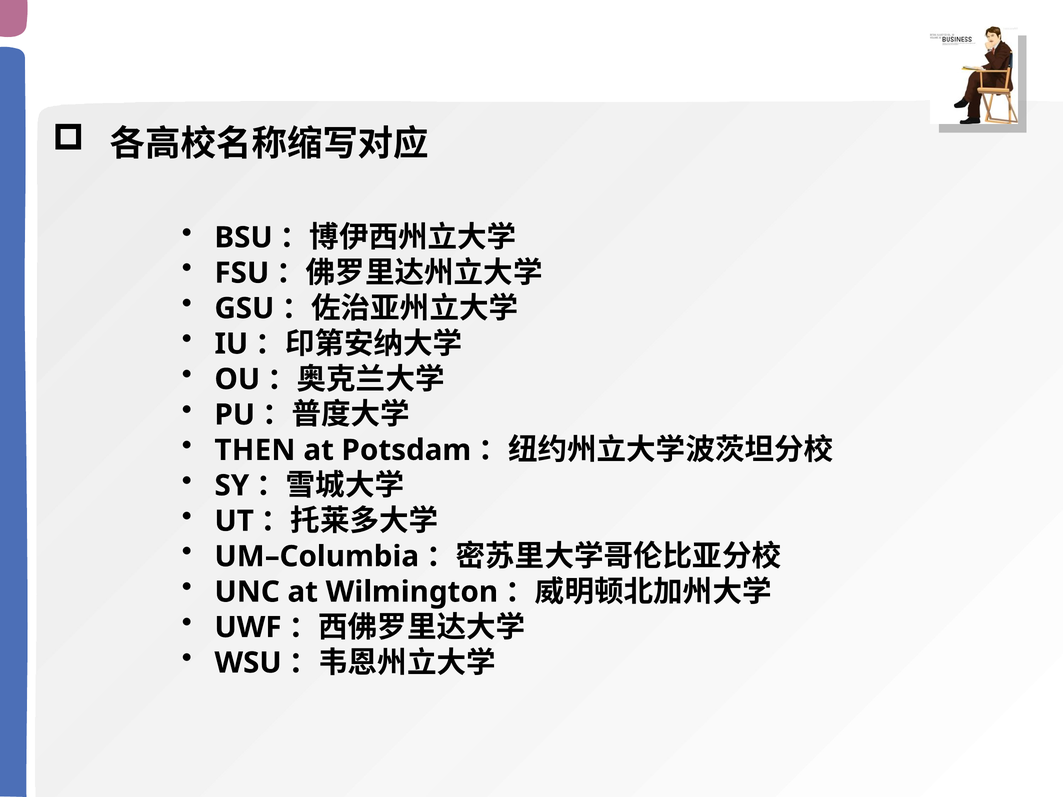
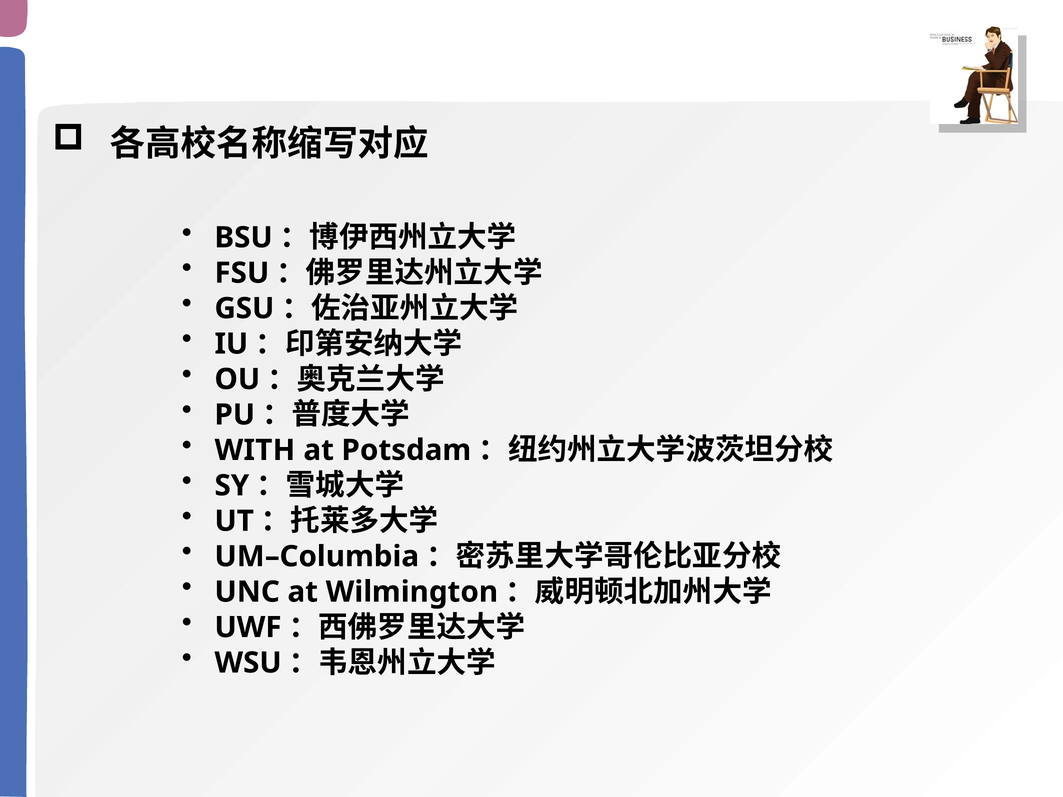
THEN: THEN -> WITH (255, 450)
